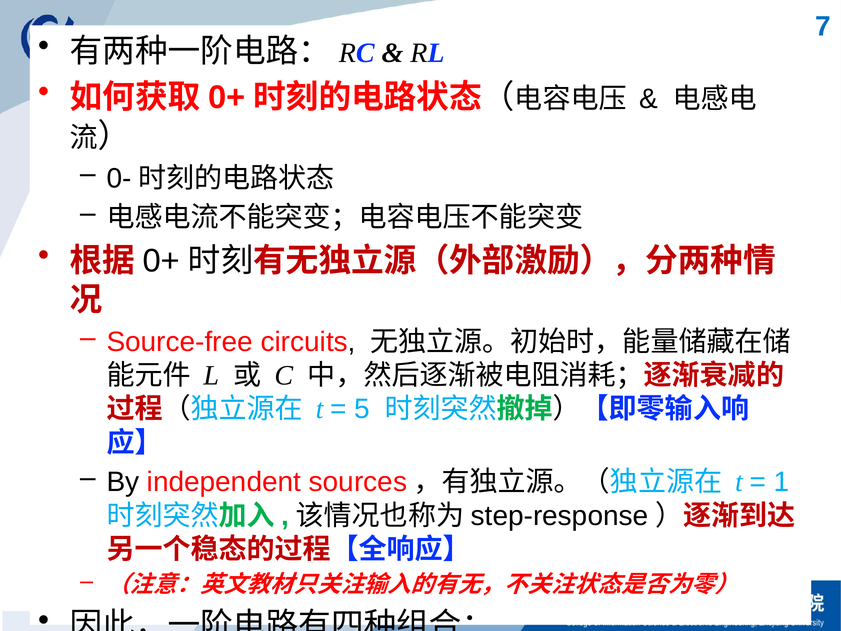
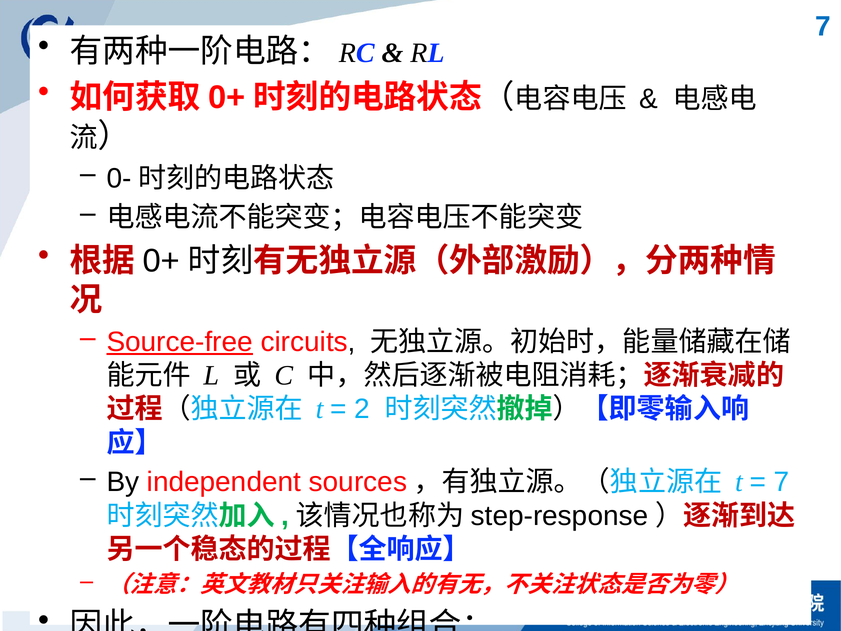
Source-free underline: none -> present (180, 342)
5: 5 -> 2 (362, 409)
1: 1 -> 7 (782, 482)
